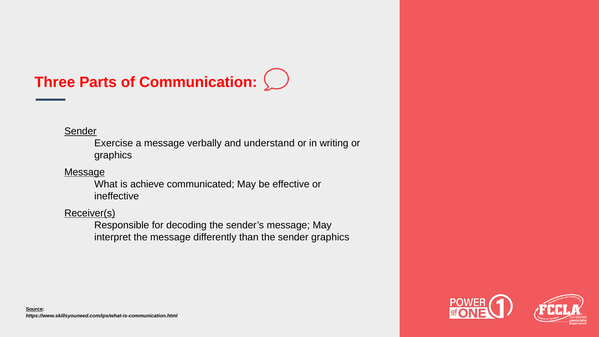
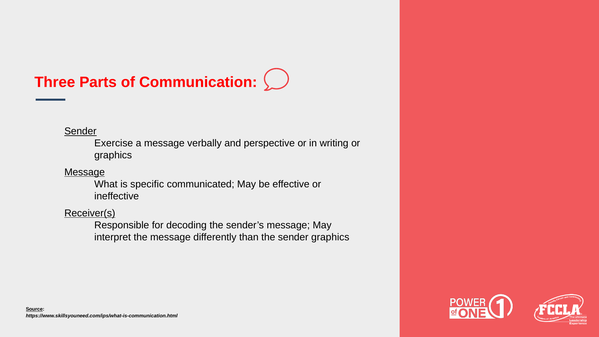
understand: understand -> perspective (269, 143)
achieve: achieve -> specific (147, 184)
